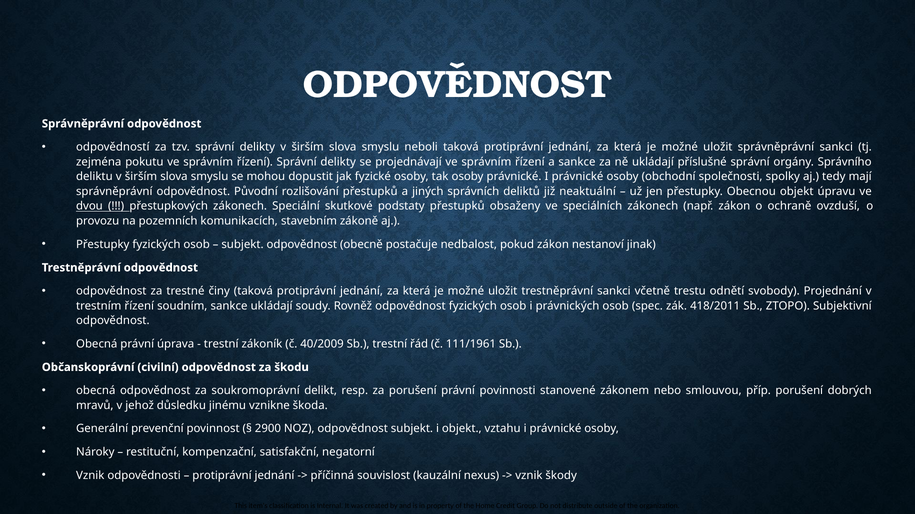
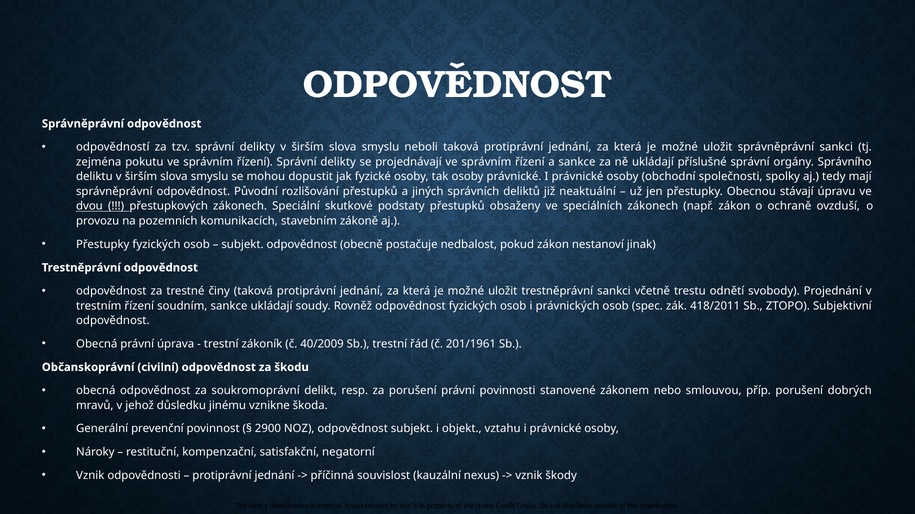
Obecnou objekt: objekt -> stávají (797, 192)
111/1961: 111/1961 -> 201/1961 (471, 344)
